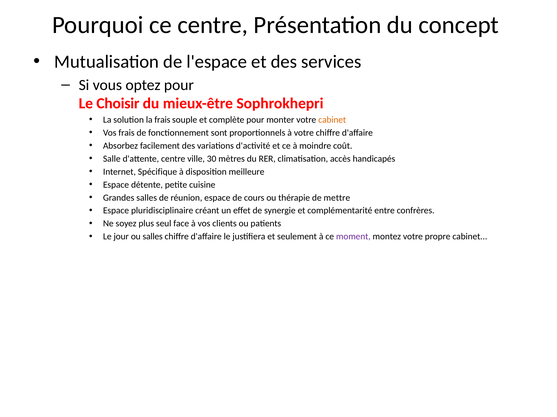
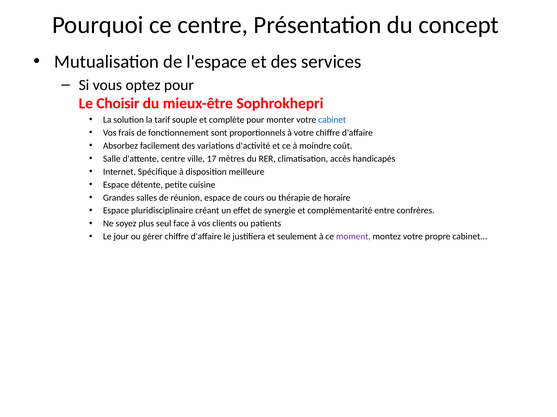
la frais: frais -> tarif (162, 120)
cabinet colour: orange -> blue (332, 120)
30: 30 -> 17 (212, 159)
mettre: mettre -> horaire (337, 198)
ou salles: salles -> gérer (153, 237)
